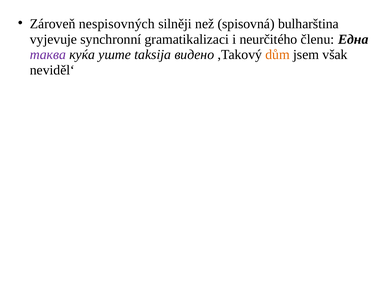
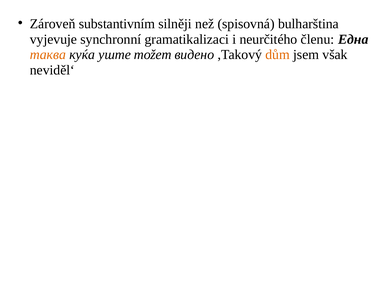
nespisovných: nespisovných -> substantivním (117, 24)
таква colour: purple -> orange (48, 55)
taksija: taksija -> možem (153, 55)
